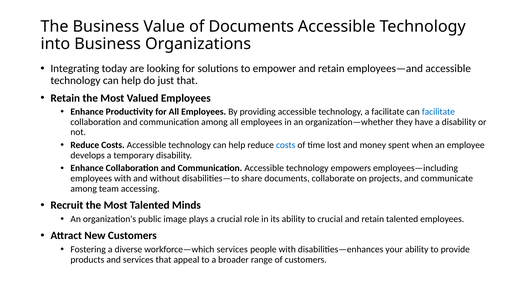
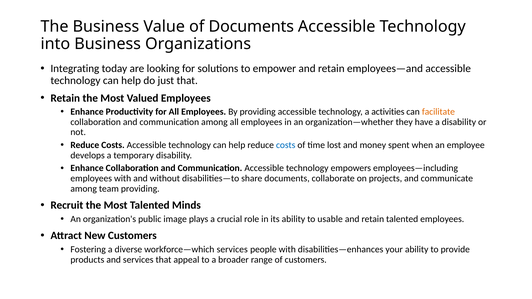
a facilitate: facilitate -> activities (388, 112)
facilitate colour: blue -> orange (438, 112)
team accessing: accessing -> providing (140, 189)
to crucial: crucial -> usable (330, 219)
